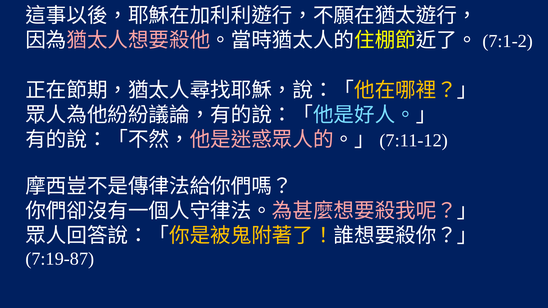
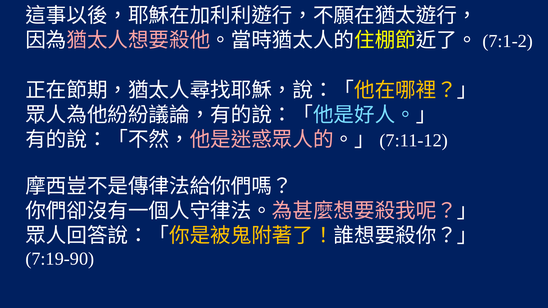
7:19-87: 7:19-87 -> 7:19-90 (60, 259)
